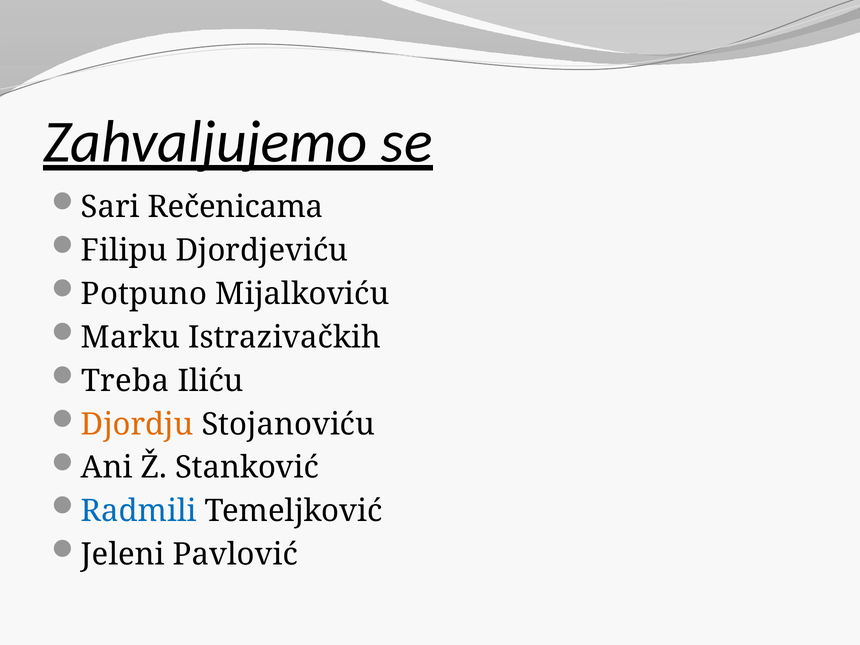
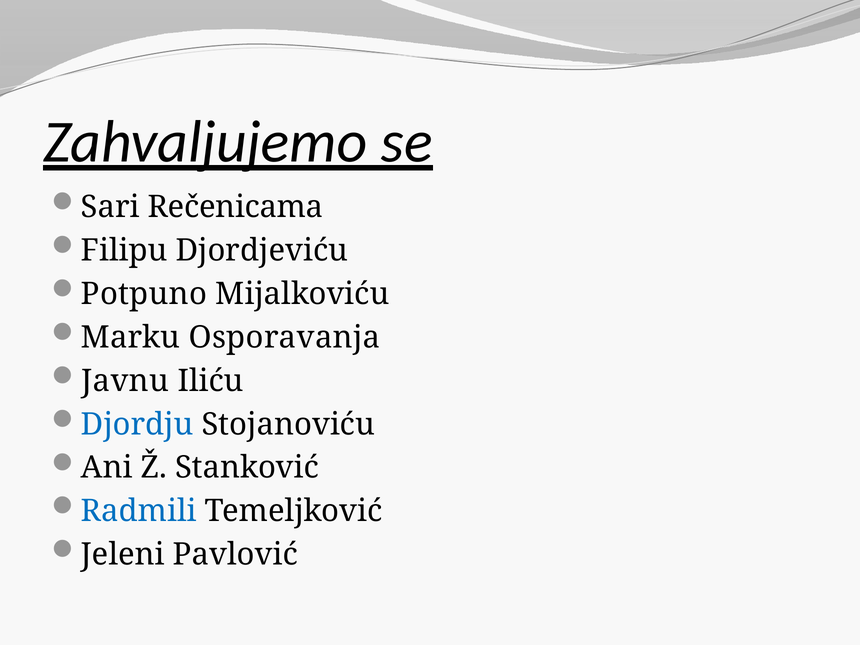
Istrazivačkih: Istrazivačkih -> Osporavanja (284, 337)
Treba: Treba -> Javnu (125, 381)
Djordju colour: orange -> blue (137, 424)
